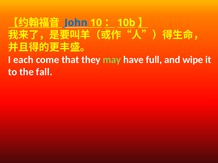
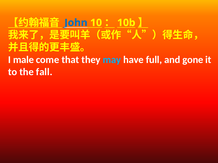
each: each -> male (23, 60)
may colour: light green -> light blue (112, 60)
wipe: wipe -> gone (193, 60)
